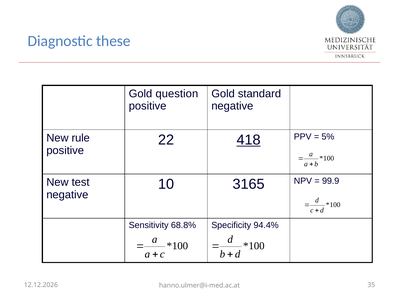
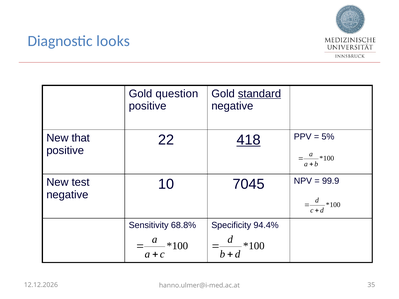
these: these -> looks (113, 41)
standard underline: none -> present (259, 94)
rule: rule -> that (81, 138)
3165: 3165 -> 7045 (249, 184)
